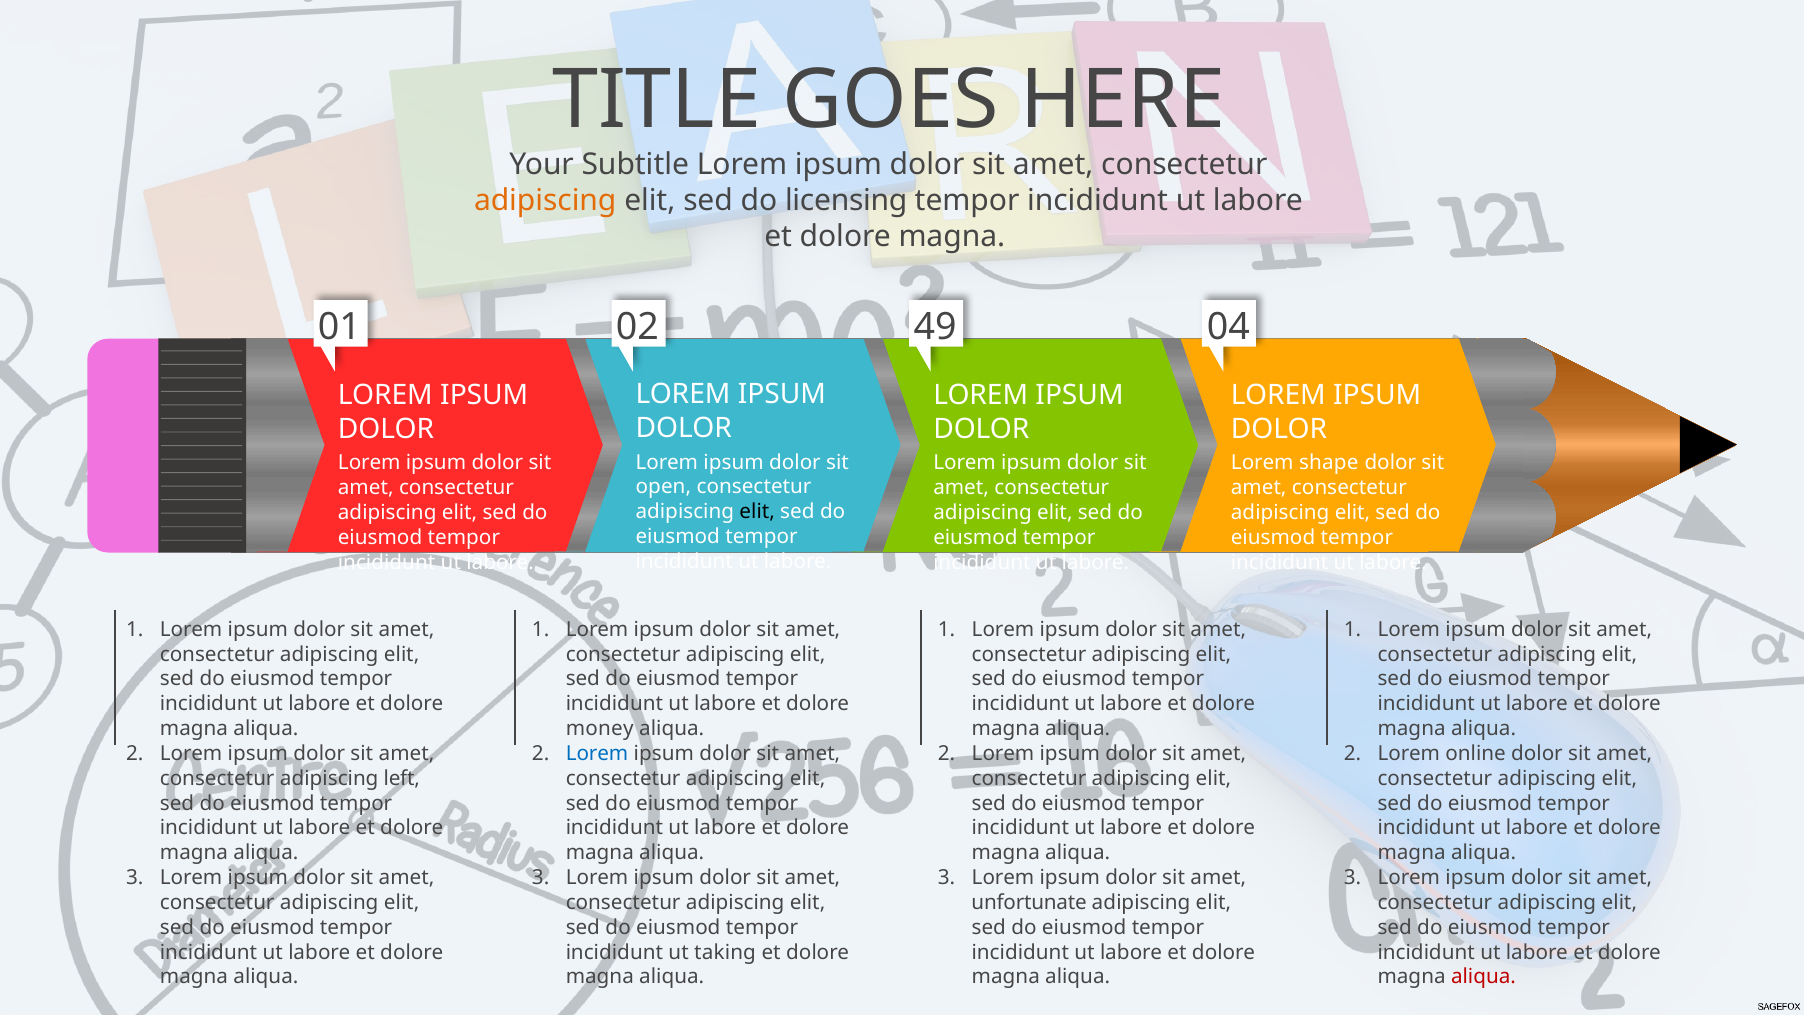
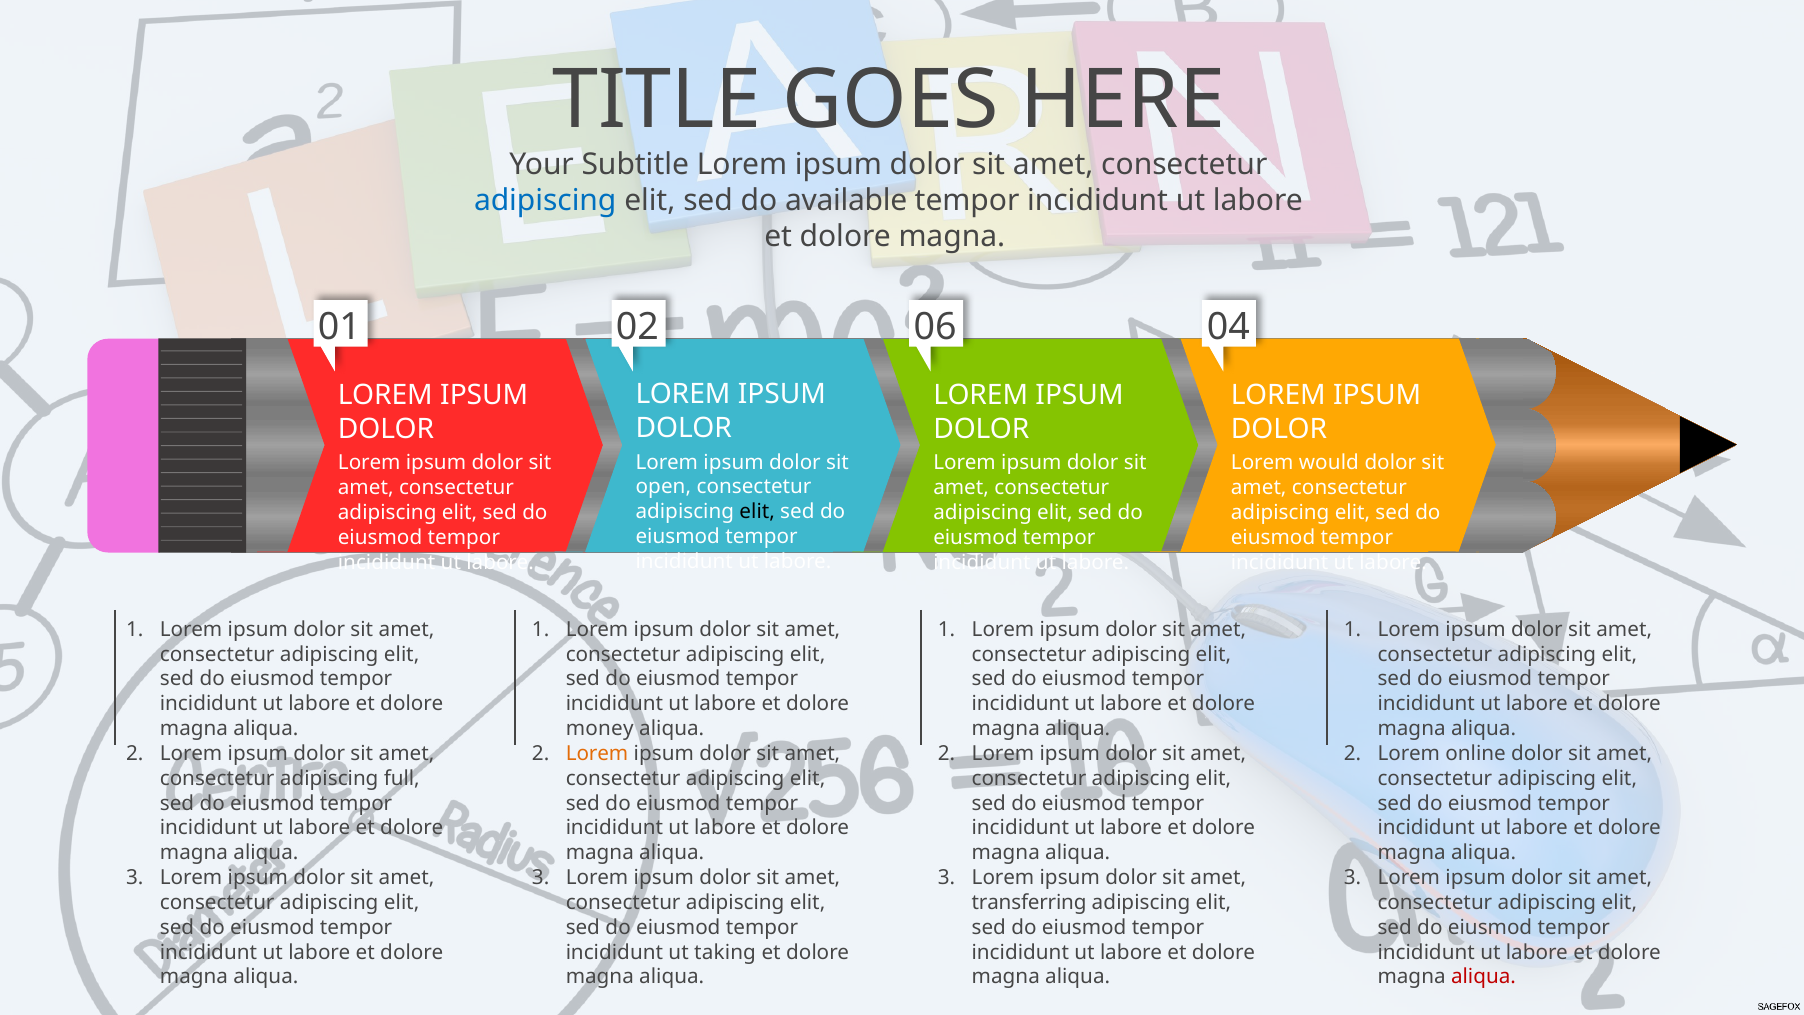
adipiscing colour: orange -> blue (545, 200)
licensing: licensing -> available (846, 200)
49: 49 -> 06 (935, 327)
shape: shape -> would (1329, 463)
Lorem colour: blue -> orange (597, 753)
left: left -> full (402, 778)
unfortunate: unfortunate -> transferring (1029, 902)
